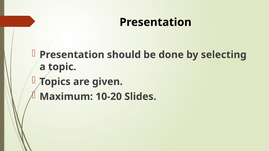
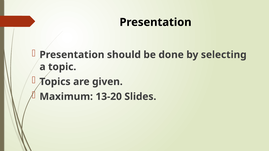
10-20: 10-20 -> 13-20 (109, 97)
